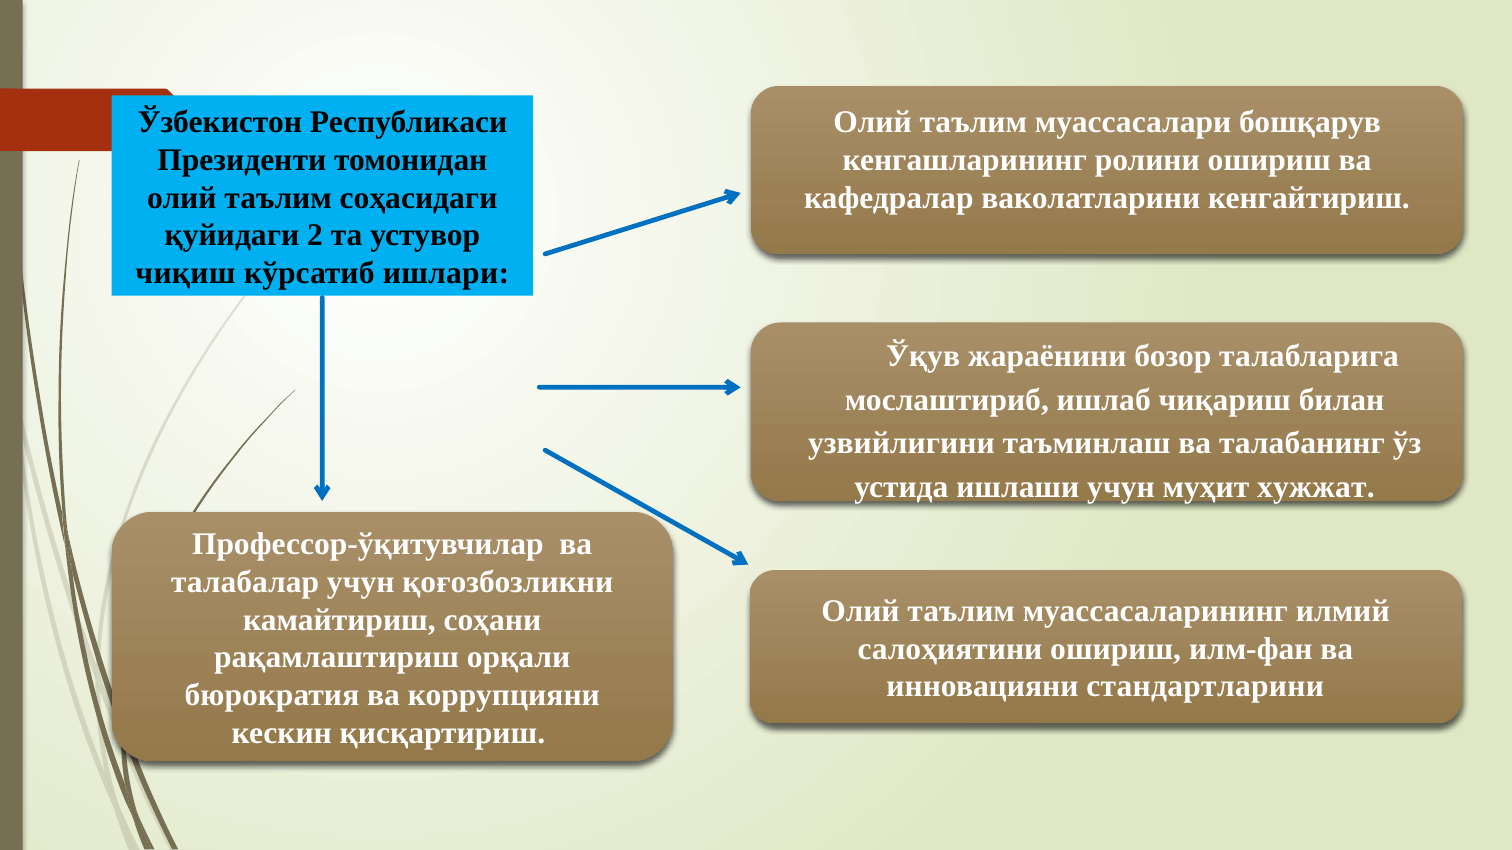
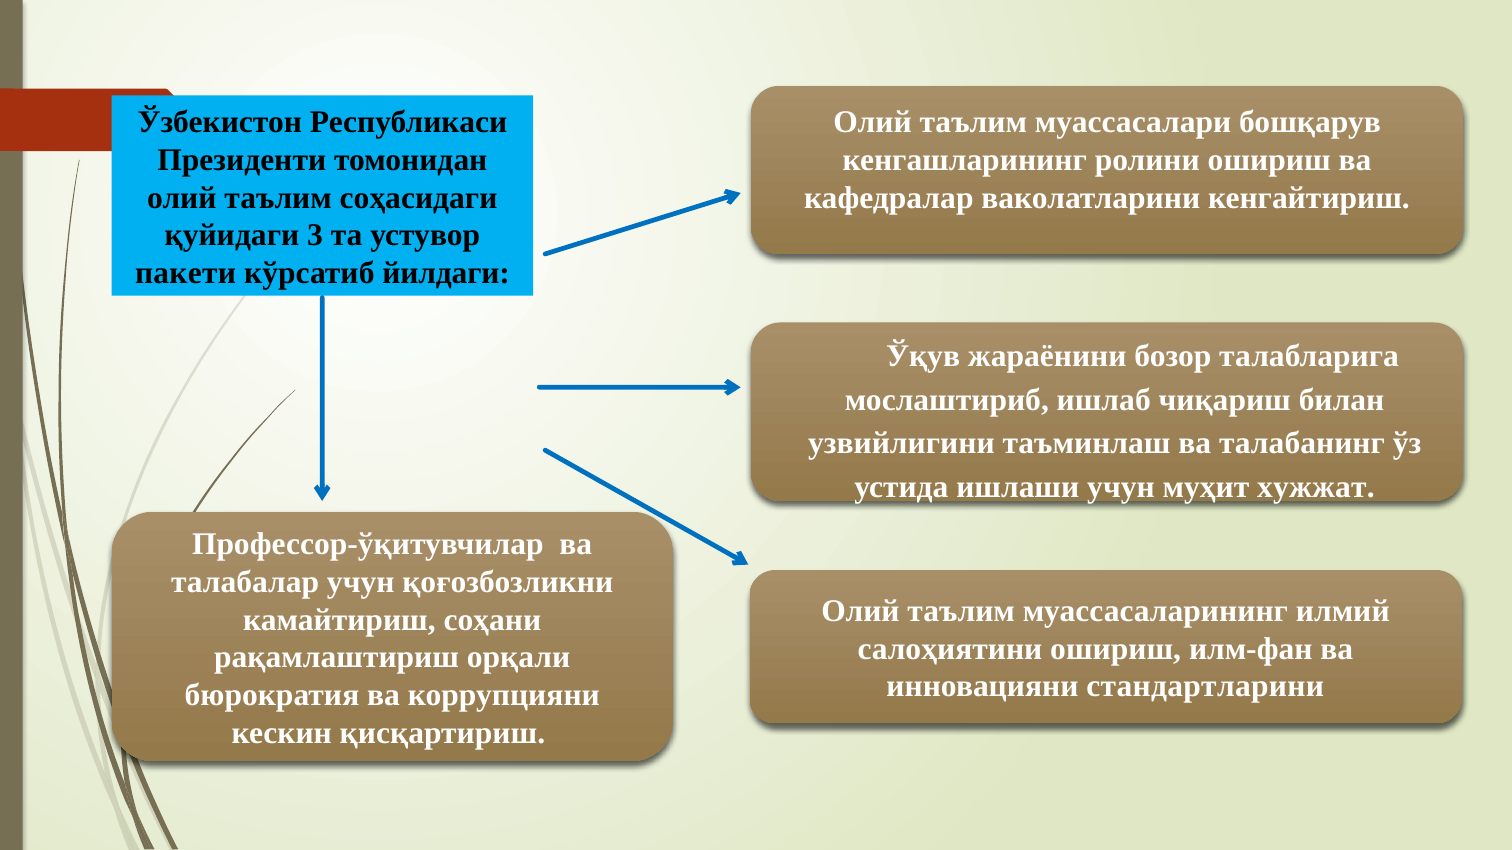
2: 2 -> 3 (315, 236)
чиқиш: чиқиш -> пакети (186, 273)
ишлари: ишлари -> йилдаги (446, 273)
